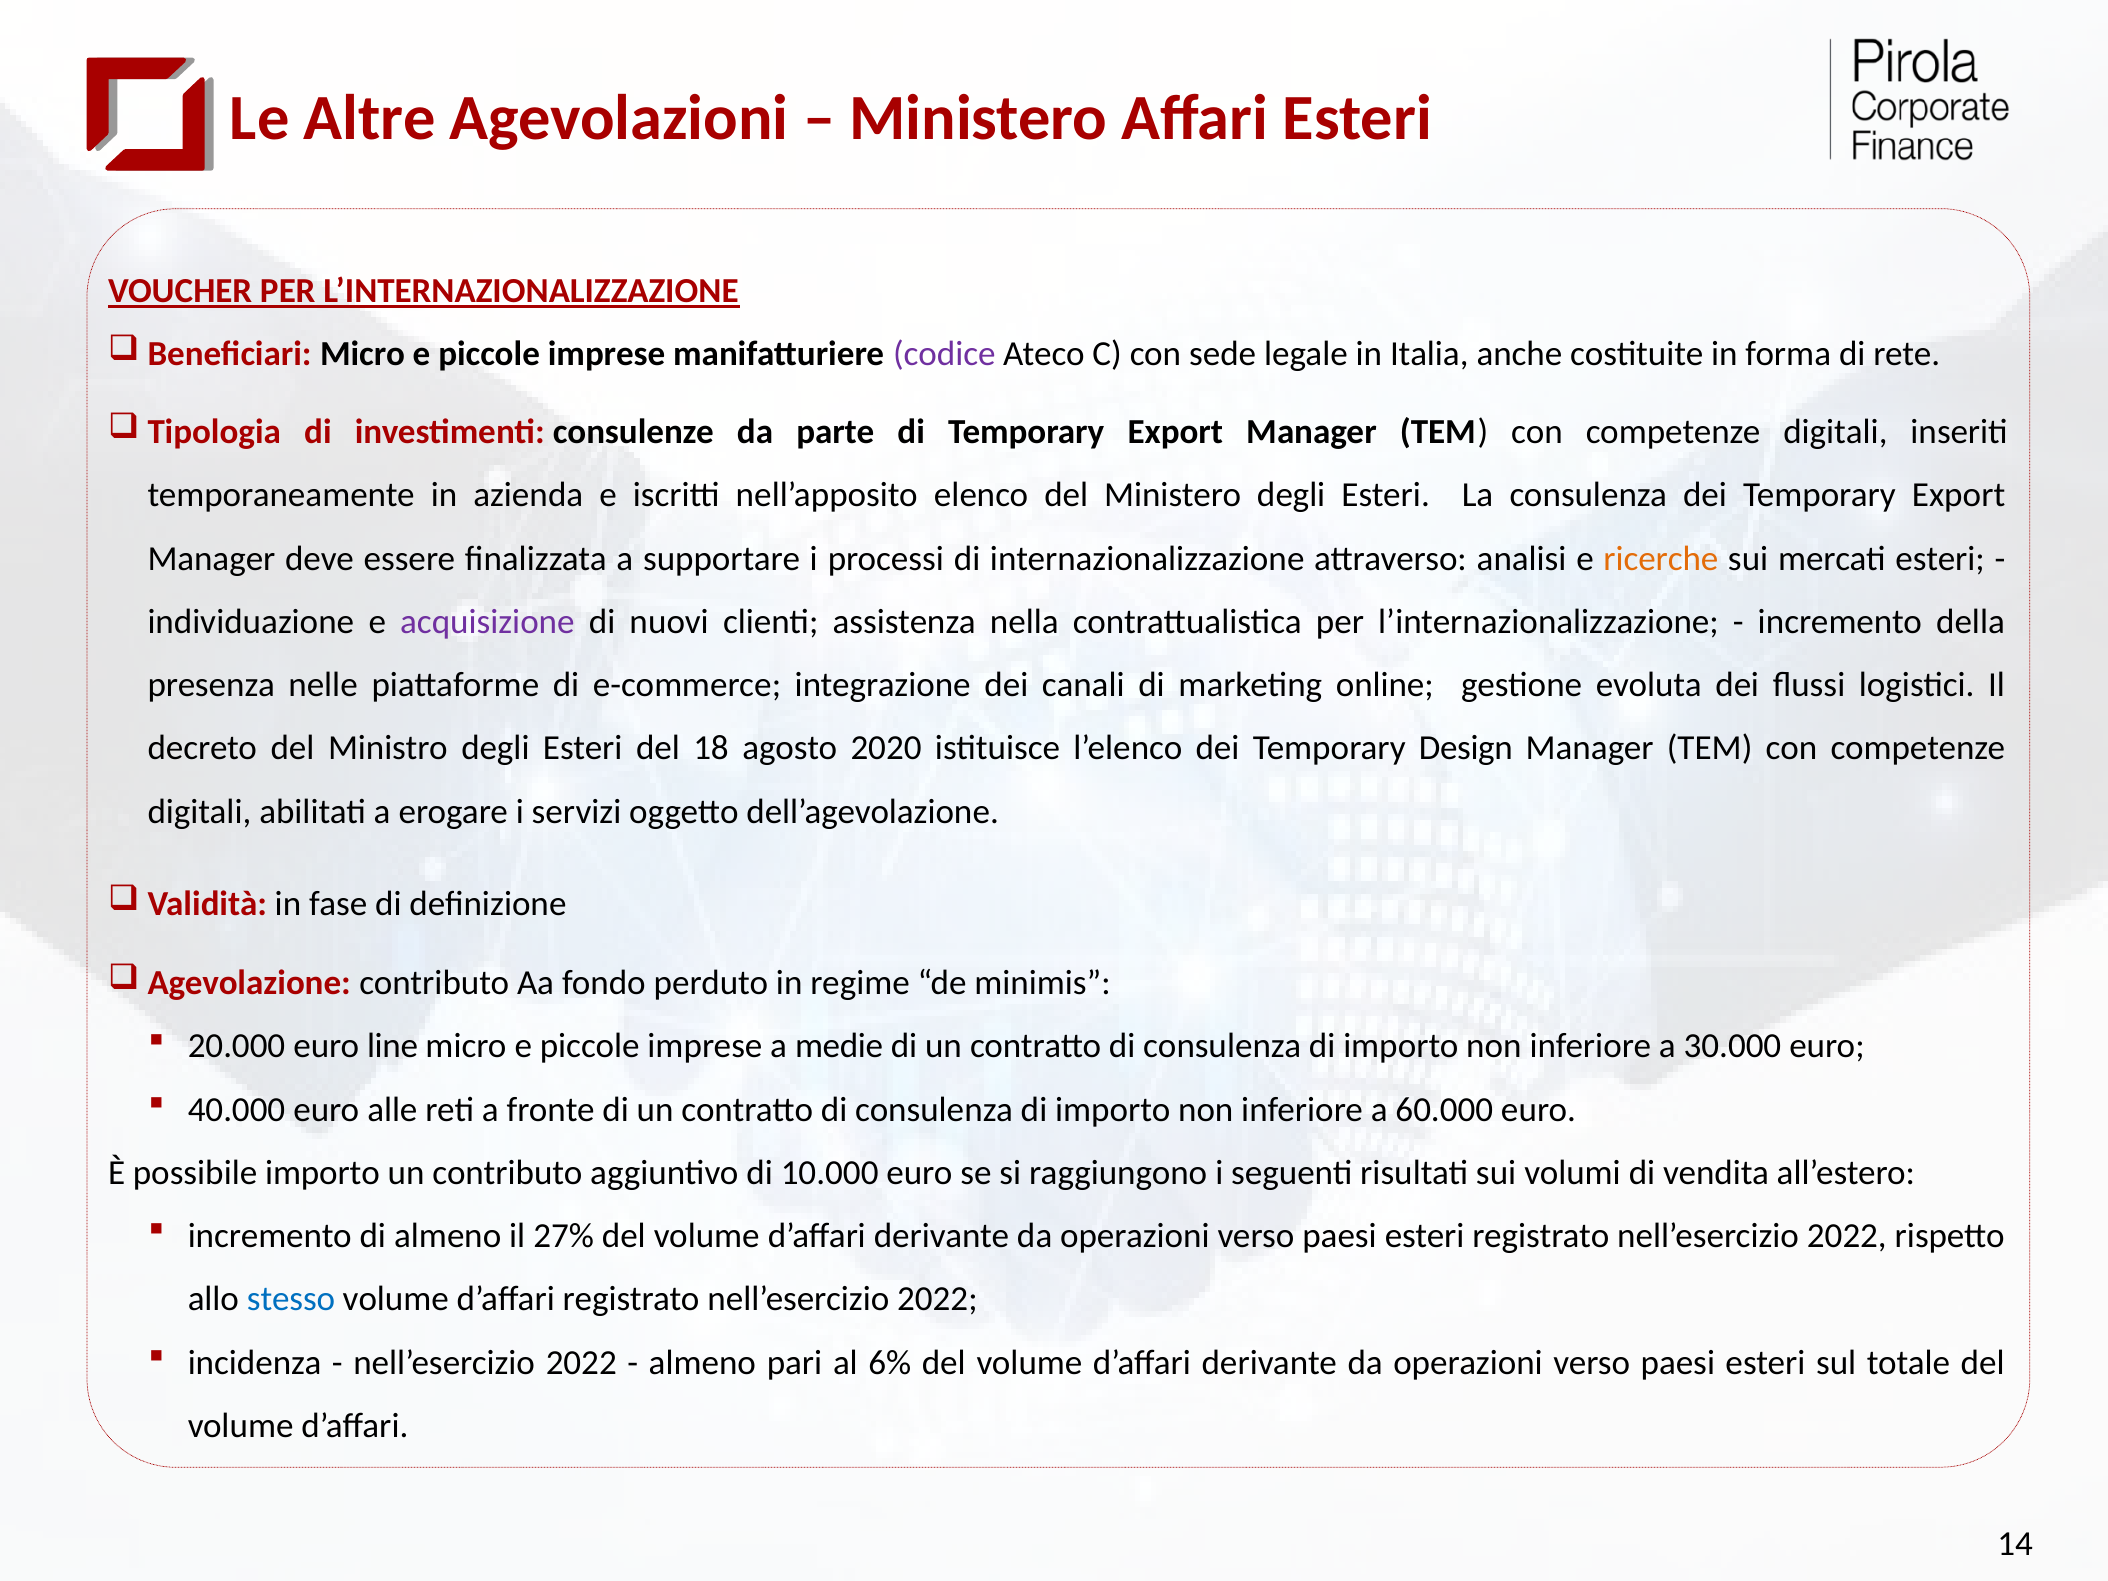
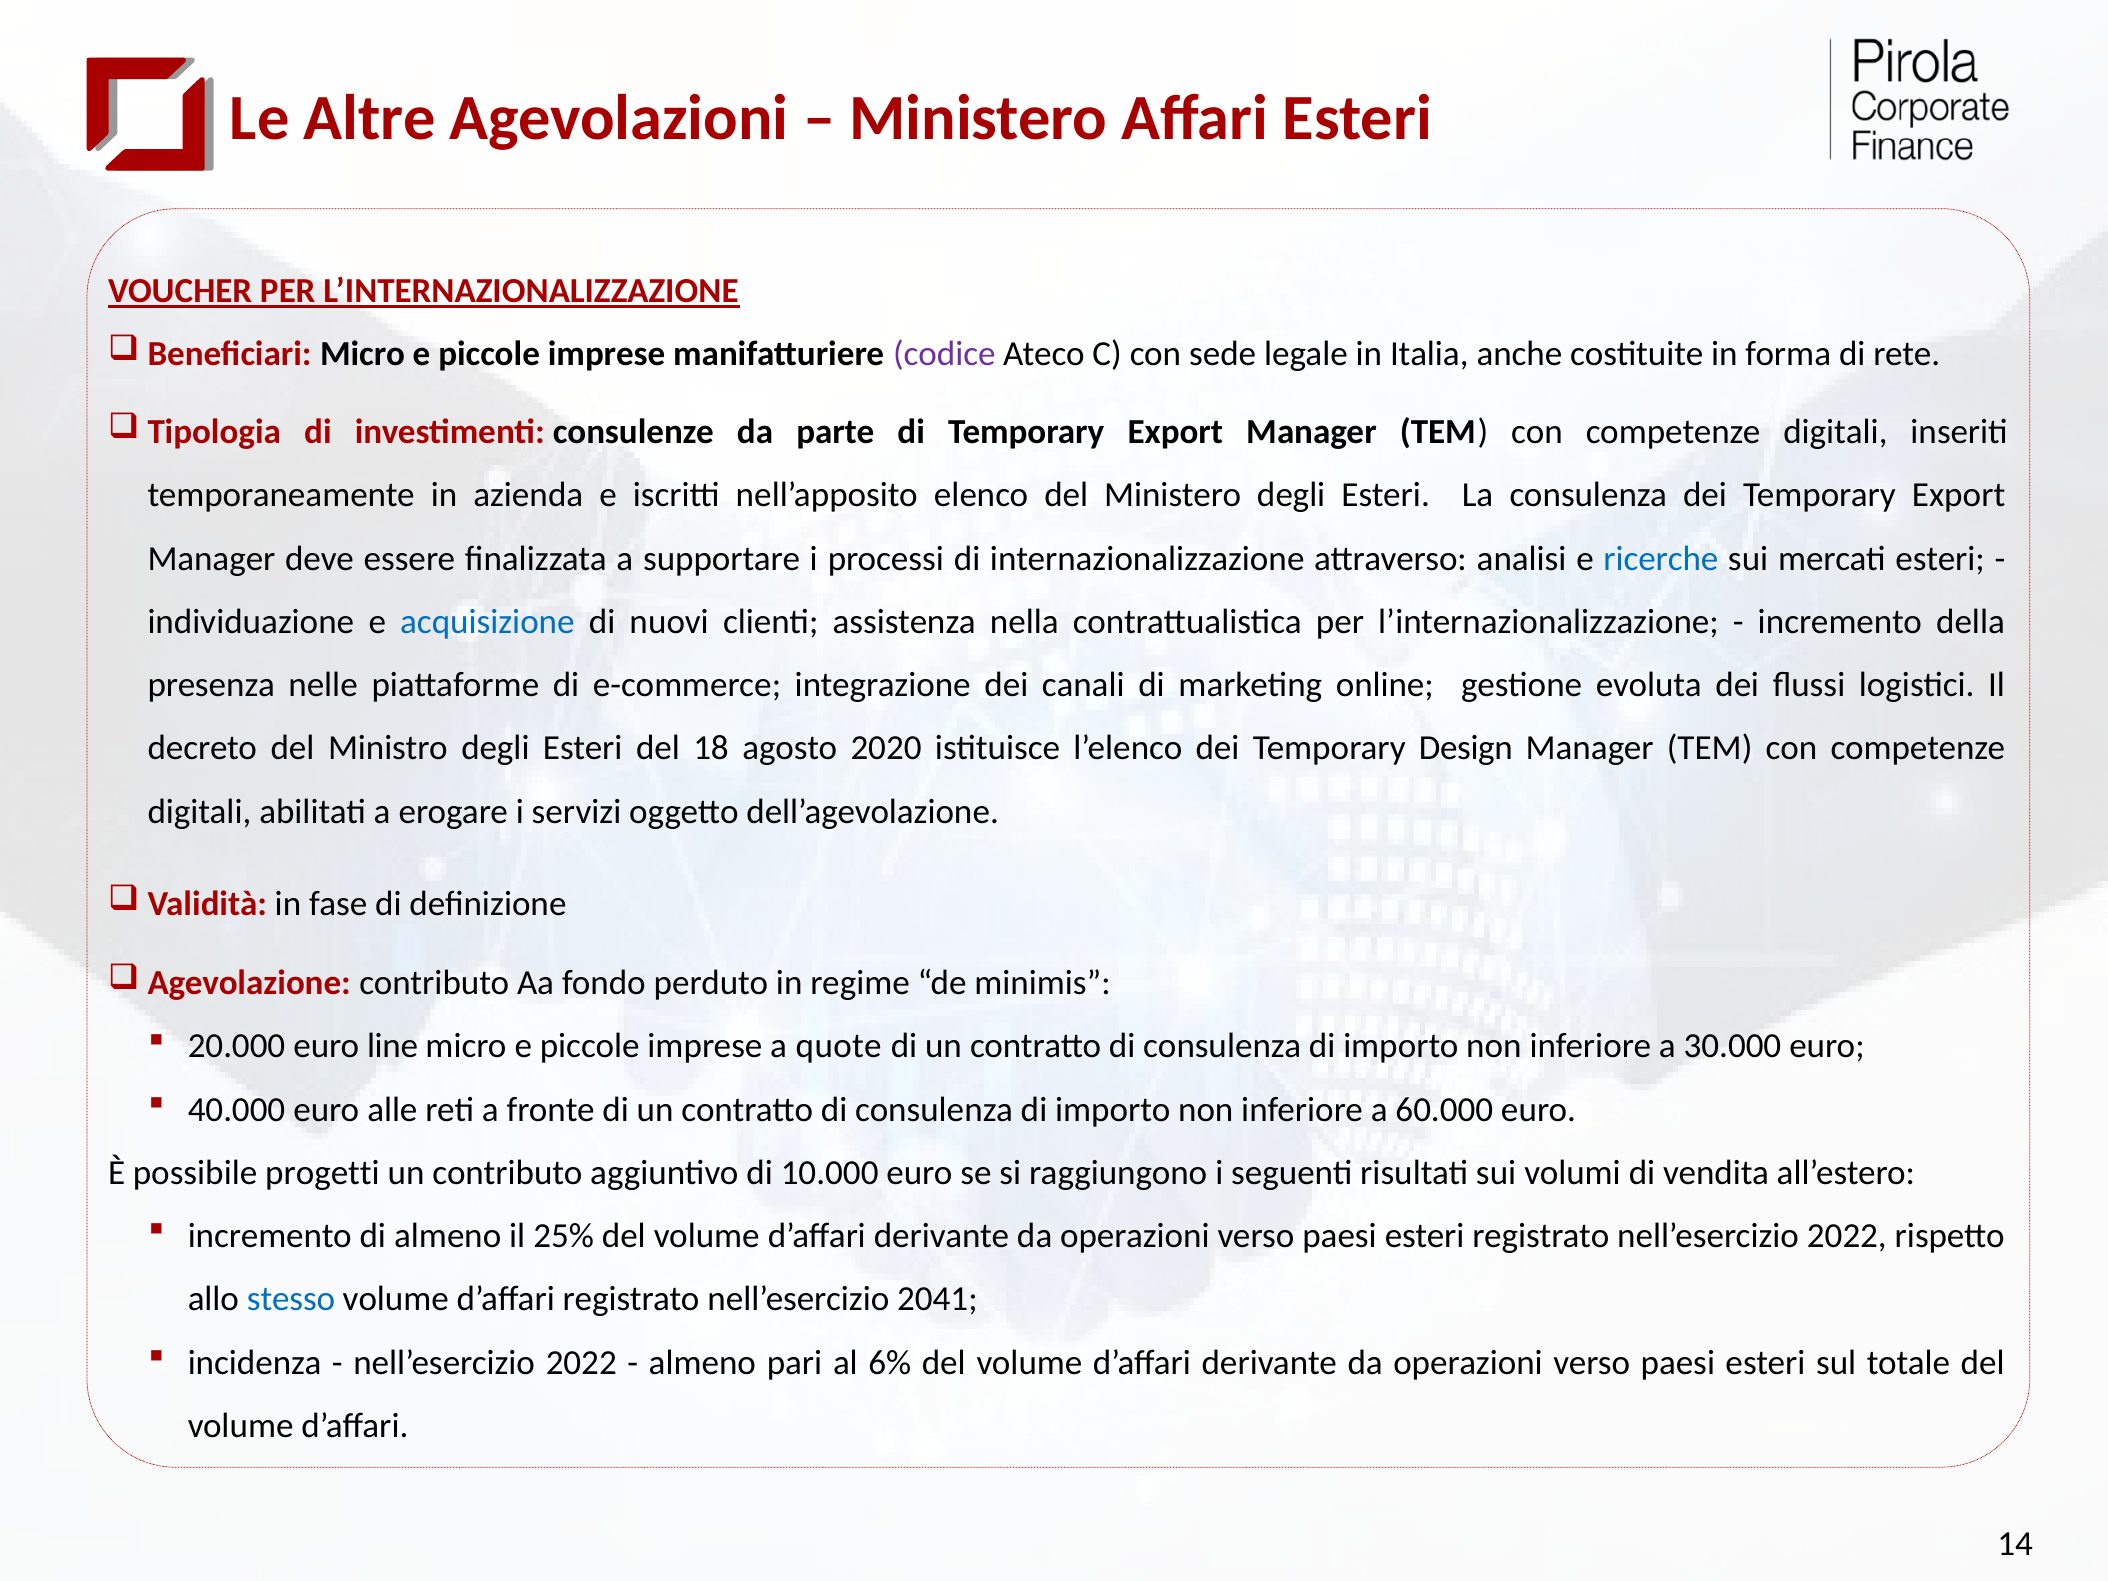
ricerche colour: orange -> blue (1661, 559)
acquisizione colour: purple -> blue (487, 622)
medie: medie -> quote (839, 1046)
possibile importo: importo -> progetti (322, 1173)
27%: 27% -> 25% (564, 1236)
d’affari registrato nell’esercizio 2022: 2022 -> 2041 (937, 1299)
